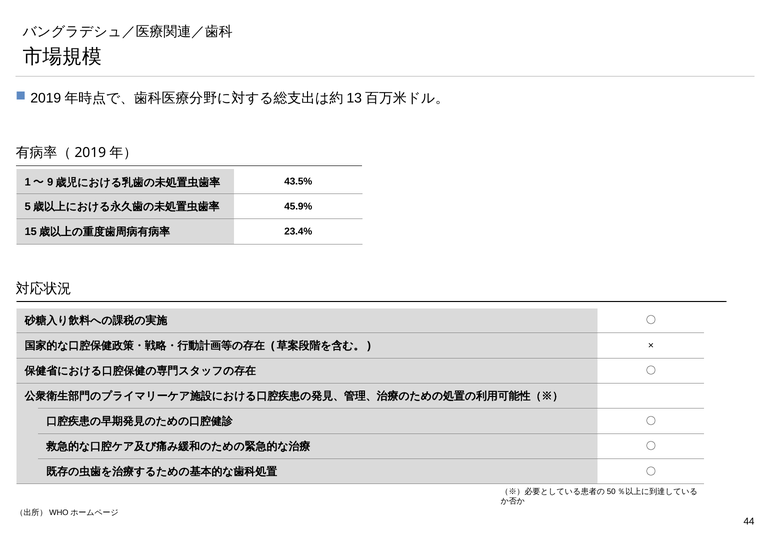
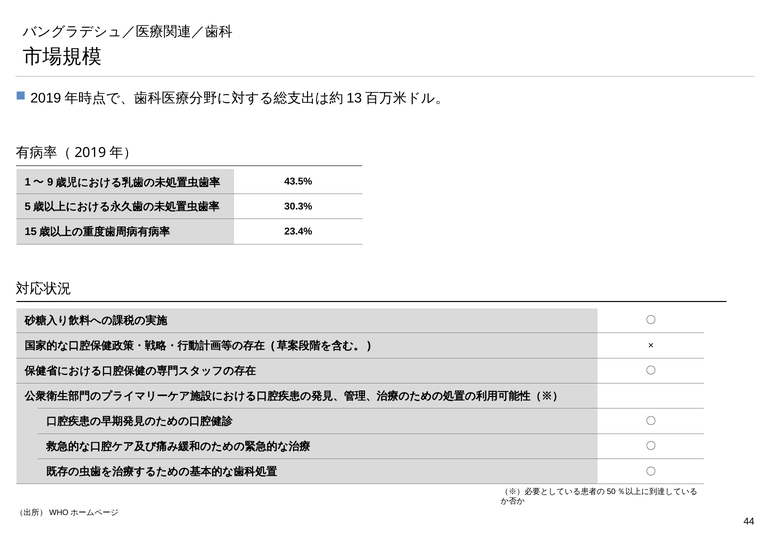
45.9%: 45.9% -> 30.3% (298, 206)
